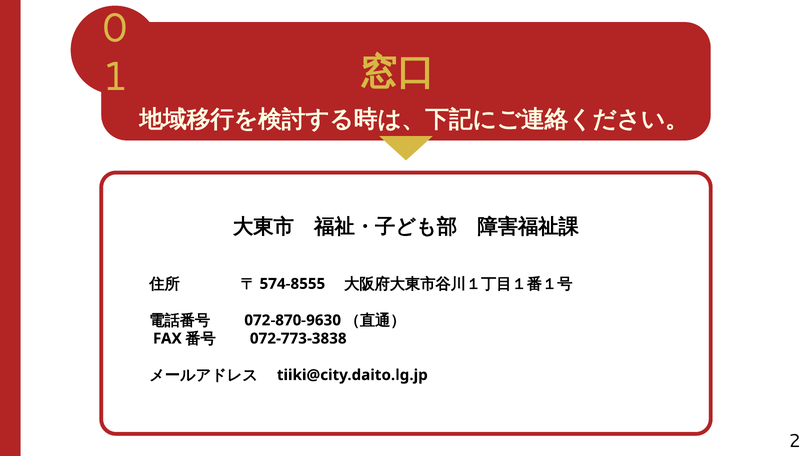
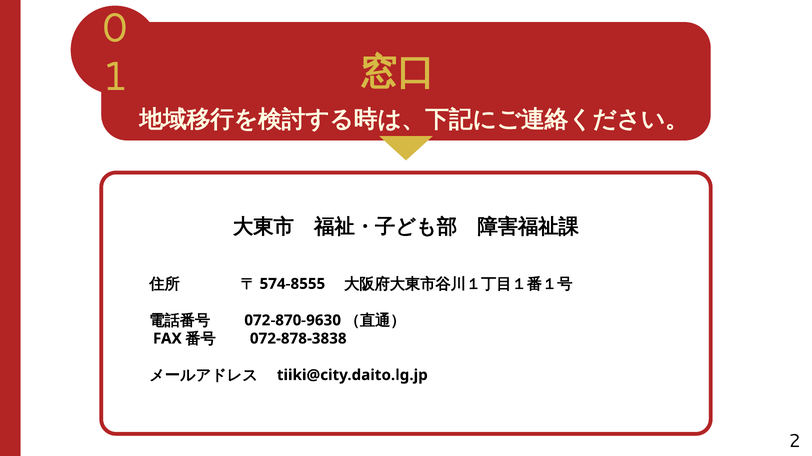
072-773-3838: 072-773-3838 -> 072-878-3838 (298, 339)
